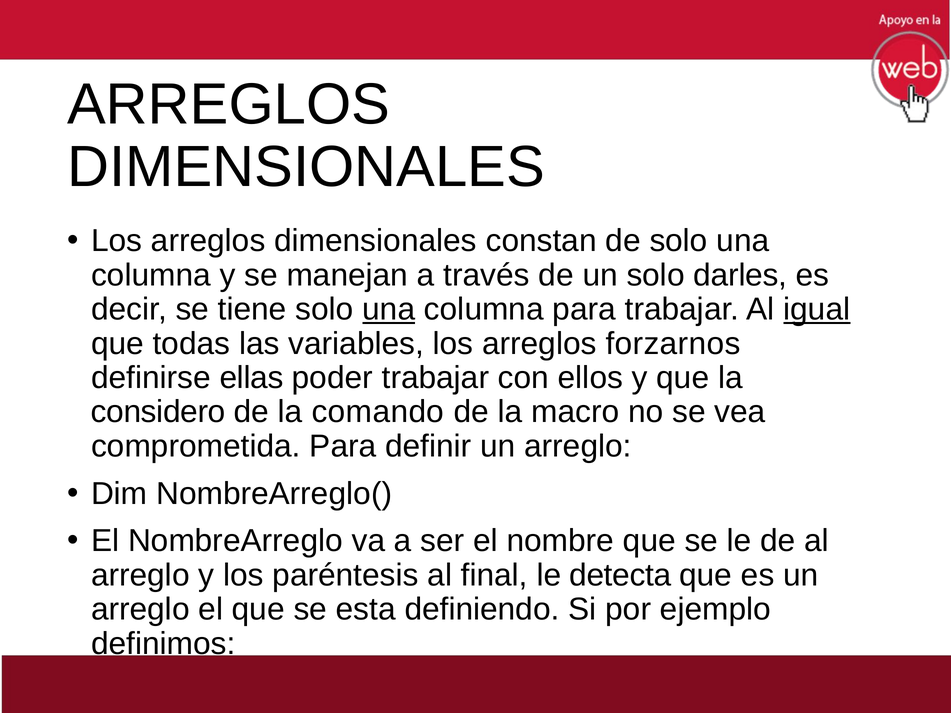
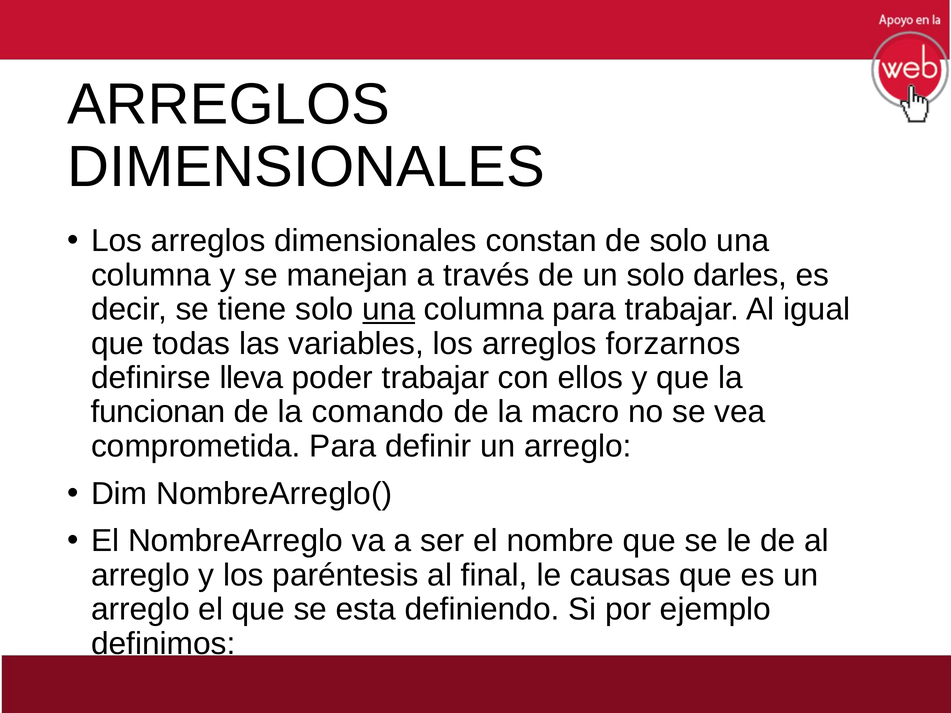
igual underline: present -> none (817, 309)
ellas: ellas -> lleva (251, 378)
considero: considero -> funcionan (158, 412)
detecta: detecta -> causas (620, 575)
